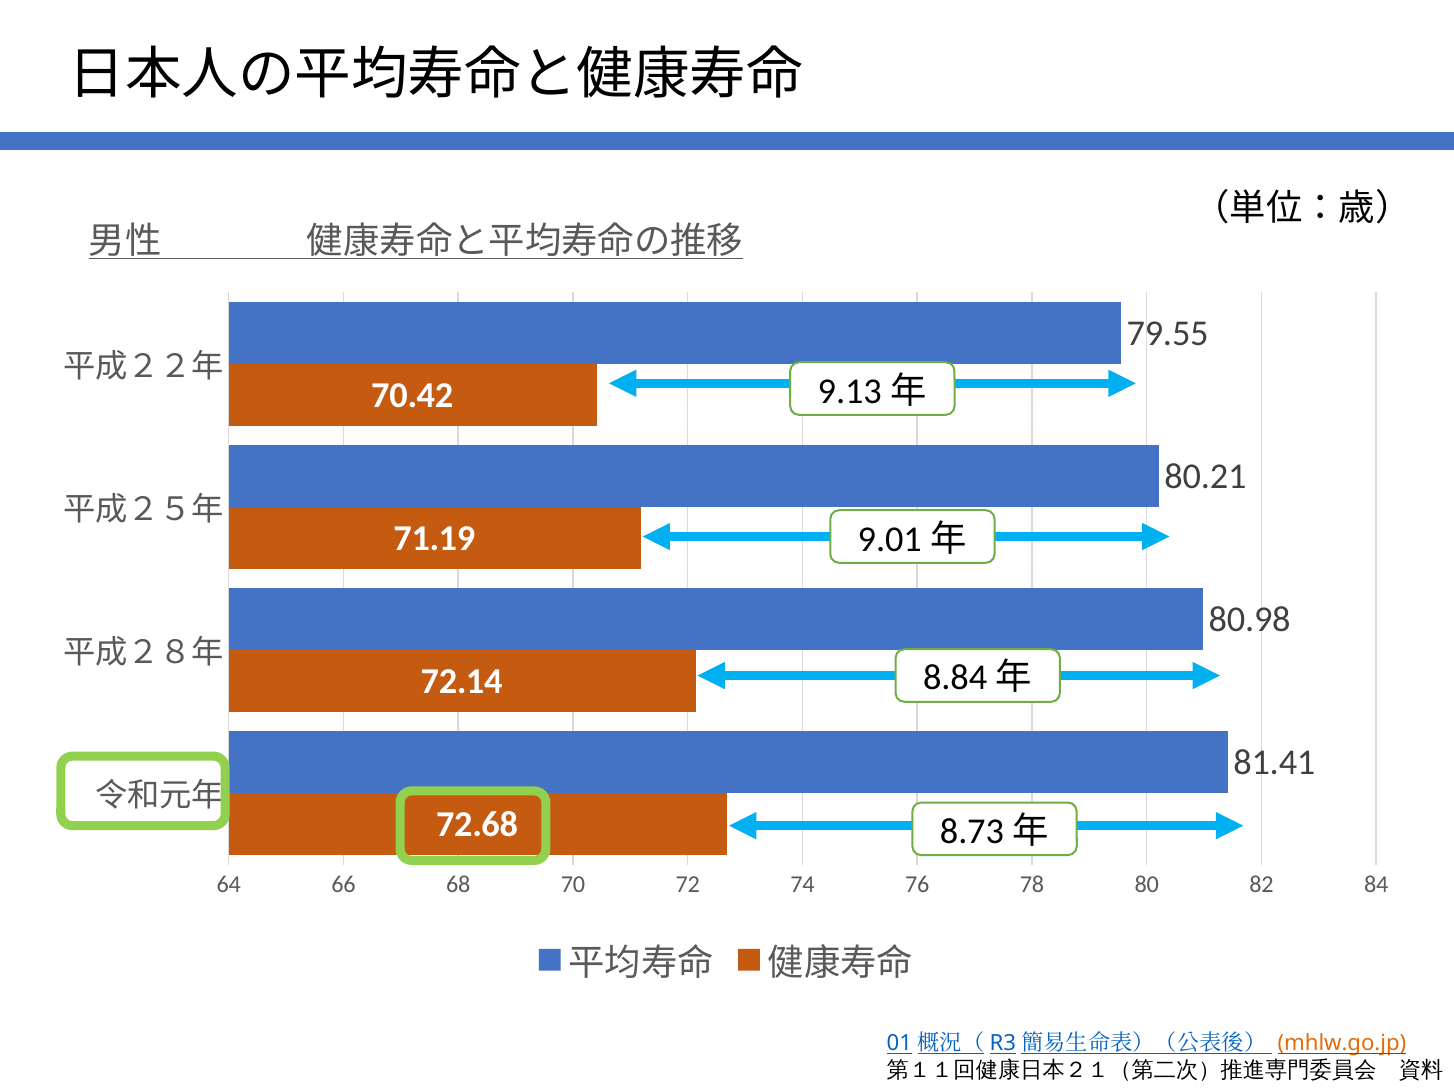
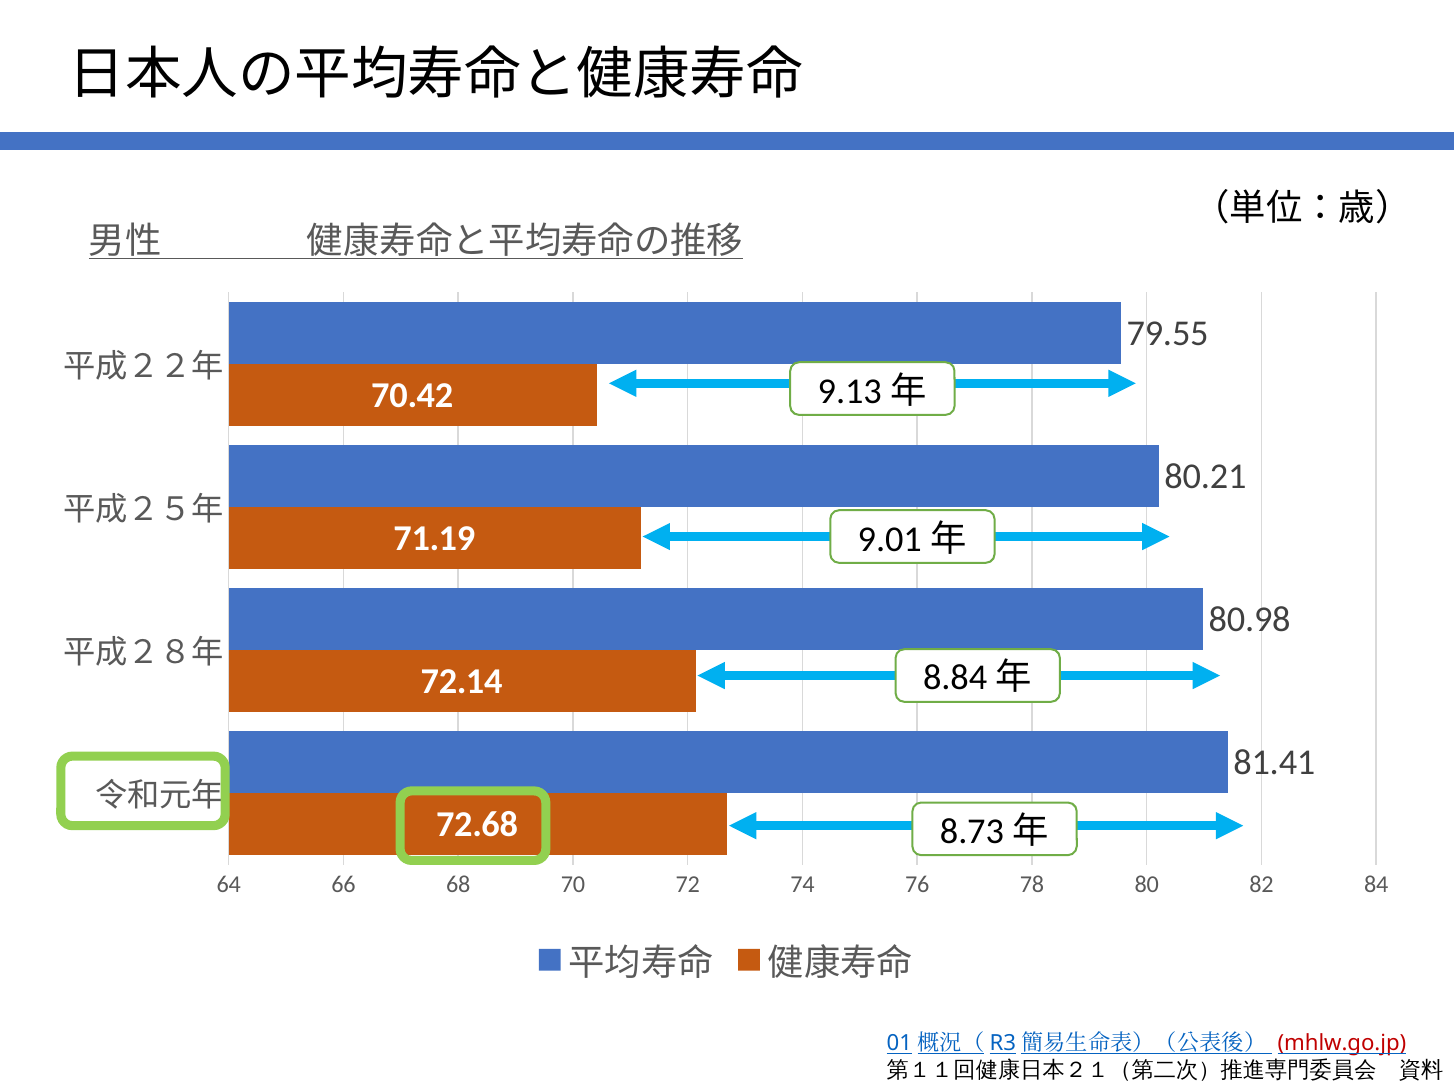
mhlw.go.jp colour: orange -> red (1342, 1044)
